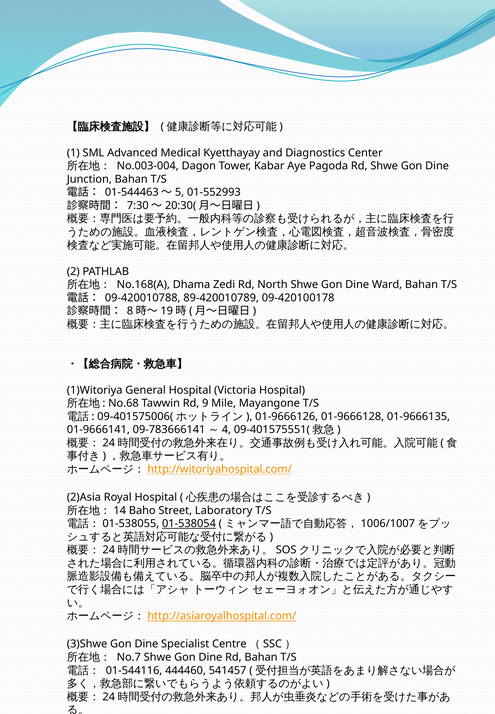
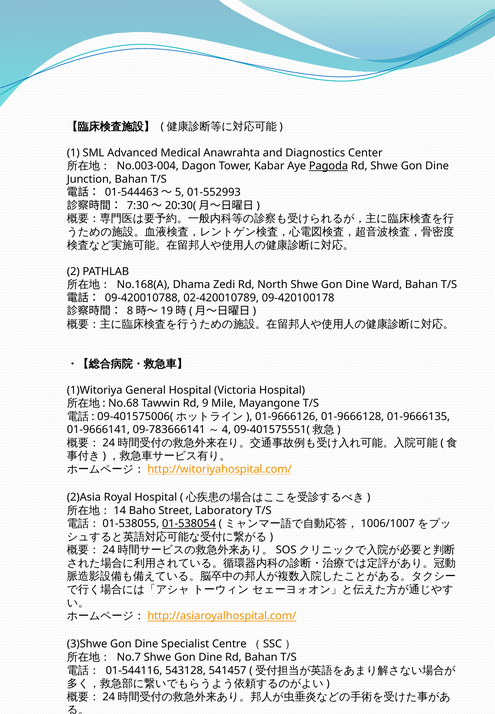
Kyetthayay: Kyetthayay -> Anawrahta (232, 153)
Pagoda underline: none -> present (328, 166)
89-420010789: 89-420010789 -> 02-420010789 (221, 298)
444460: 444460 -> 543128 (186, 671)
